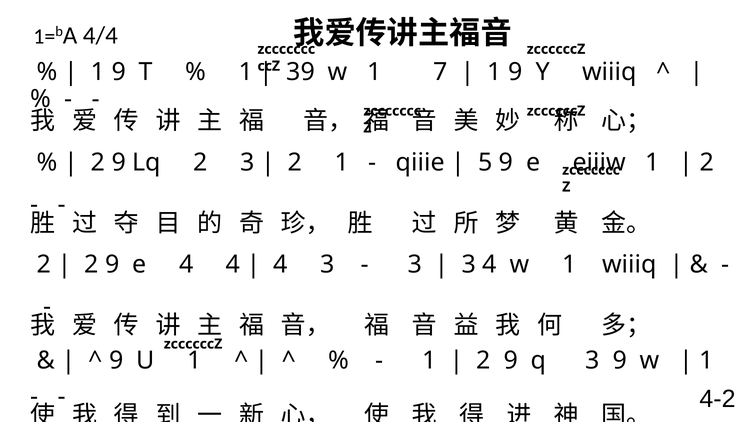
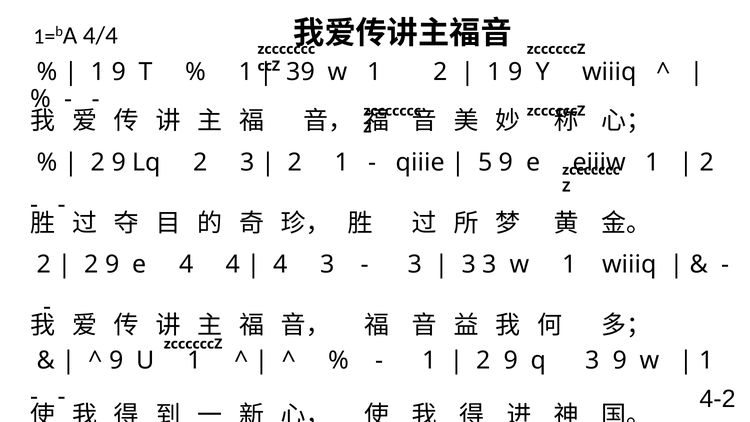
w 1 7: 7 -> 2 (440, 72)
3 4: 4 -> 3 (490, 264)
